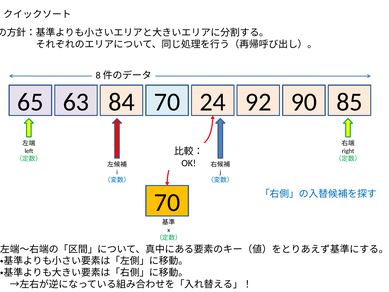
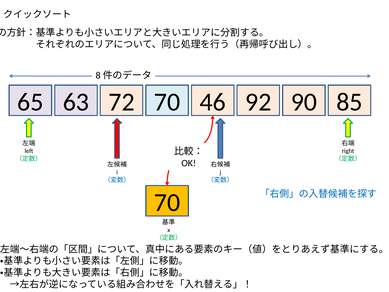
84: 84 -> 72 (122, 102)
24: 24 -> 46 (213, 102)
